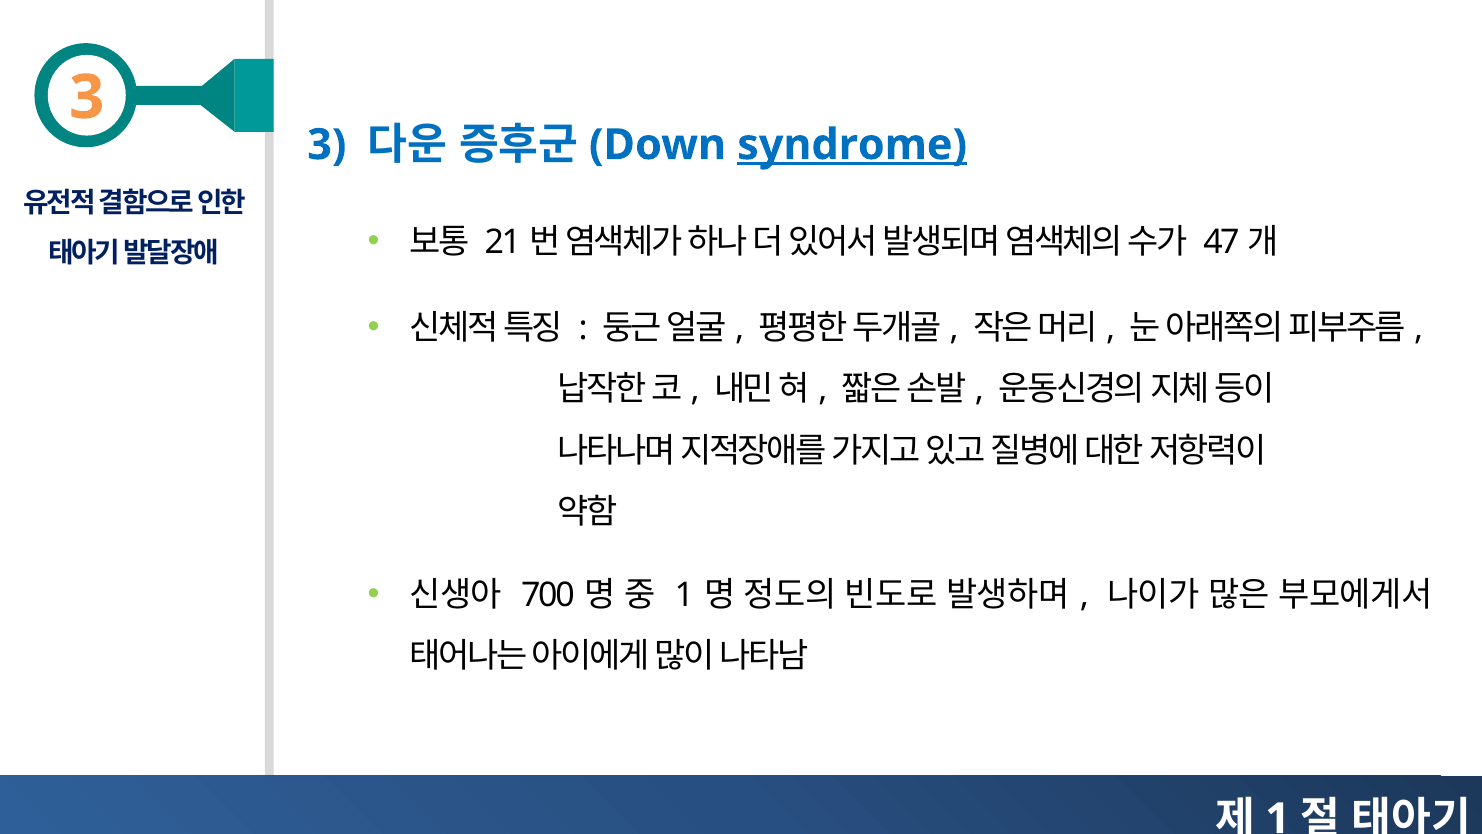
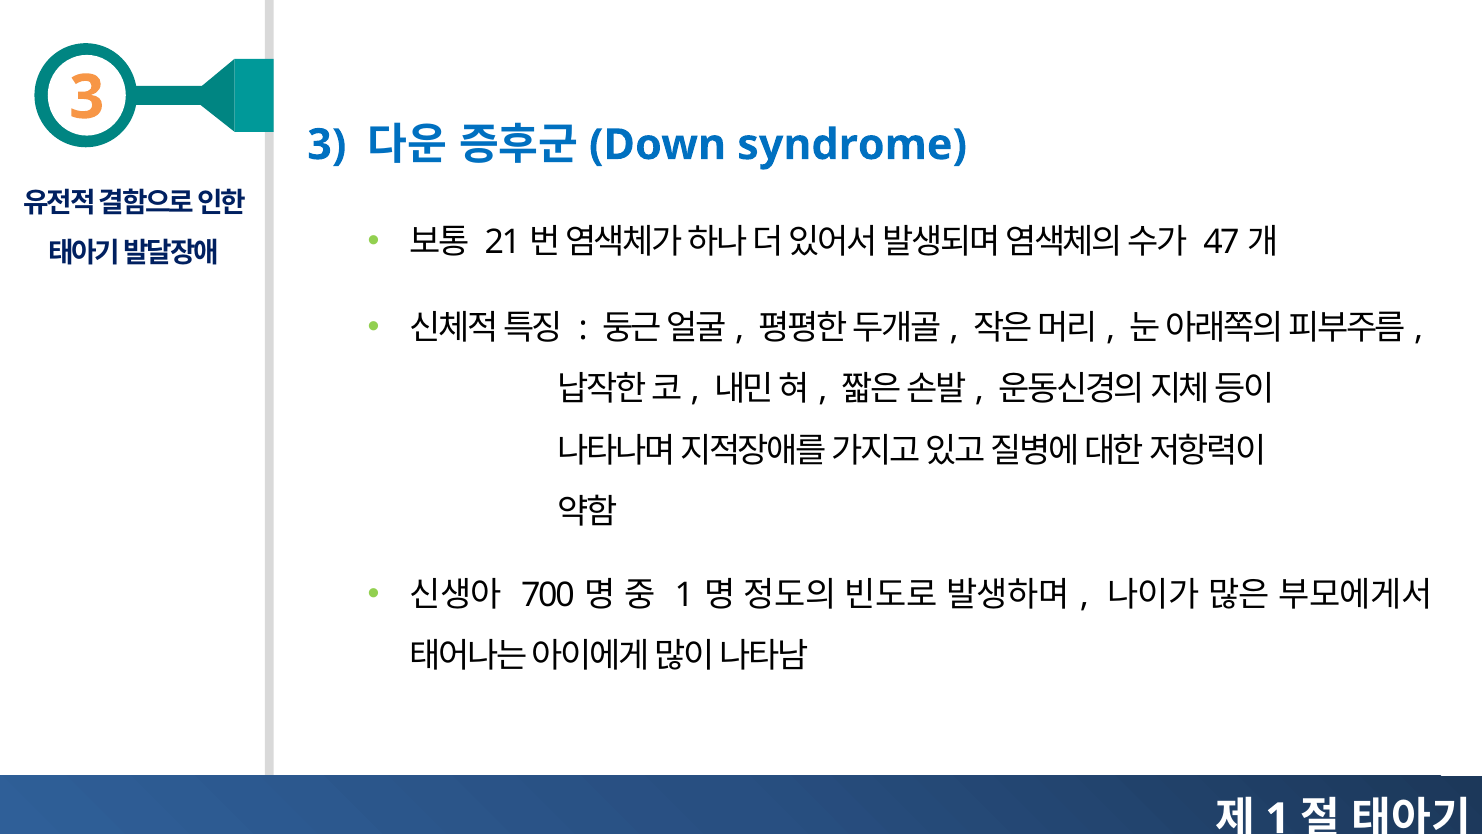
syndrome underline: present -> none (852, 145)
